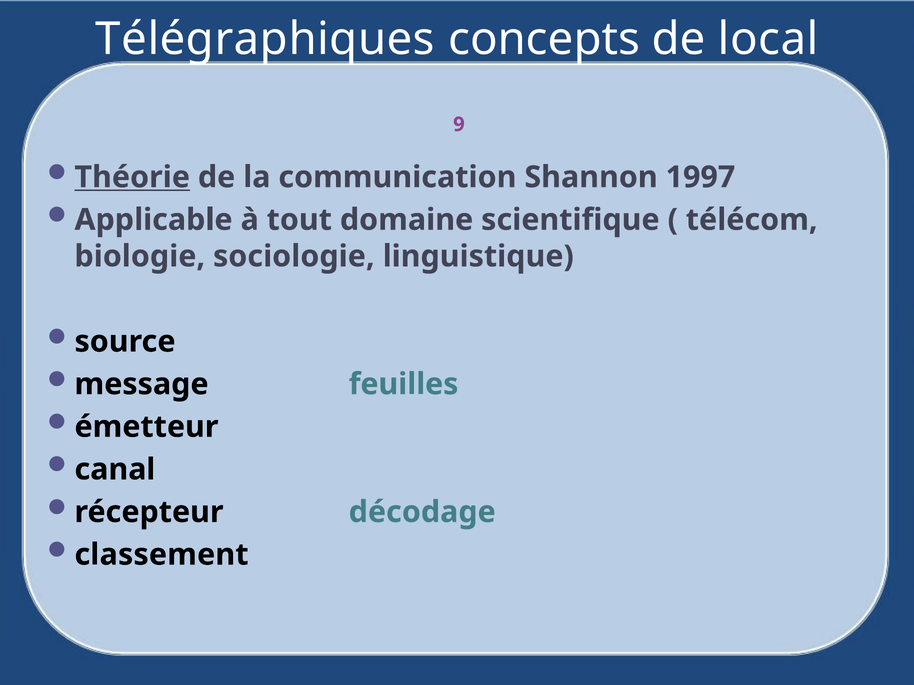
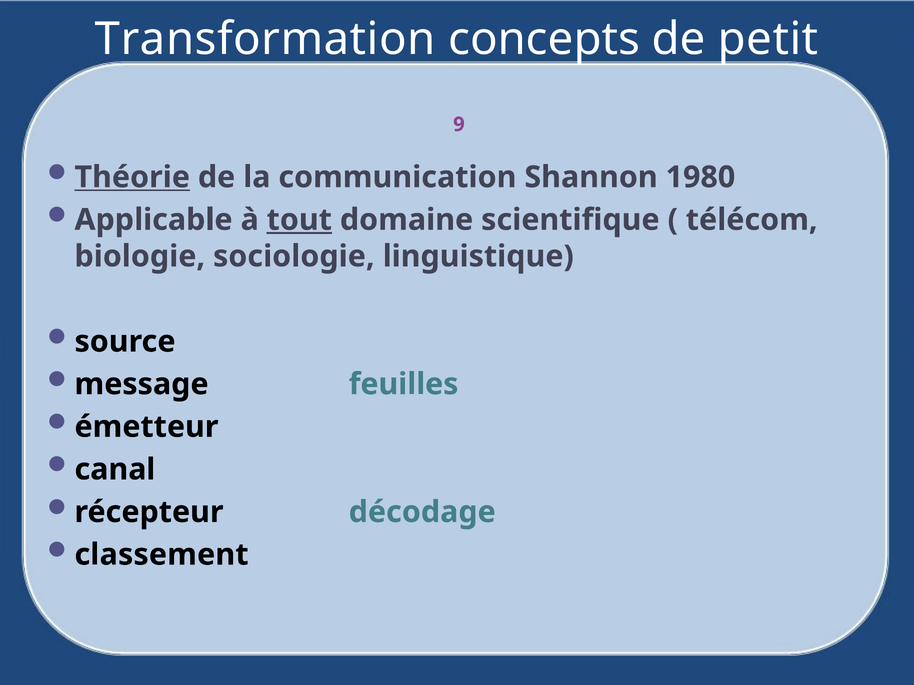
Télégraphiques: Télégraphiques -> Transformation (265, 39)
local: local -> petit (768, 39)
1997: 1997 -> 1980 (700, 177)
tout underline: none -> present (299, 220)
